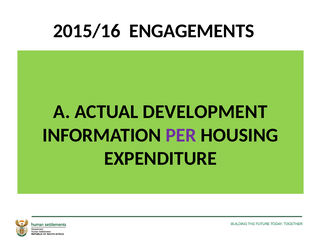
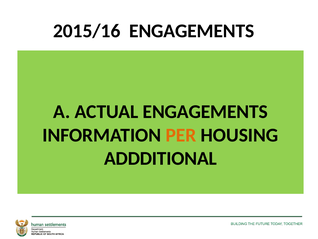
ACTUAL DEVELOPMENT: DEVELOPMENT -> ENGAGEMENTS (205, 112)
PER colour: purple -> orange (181, 135)
EXPENDITURE: EXPENDITURE -> ADDDITIONAL (160, 158)
